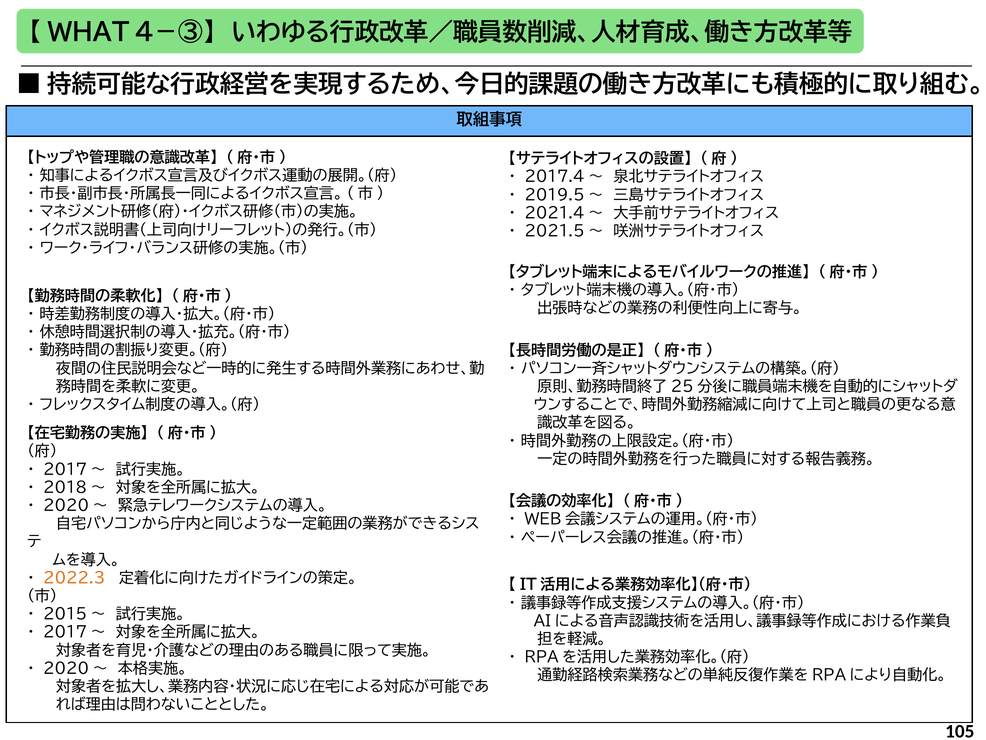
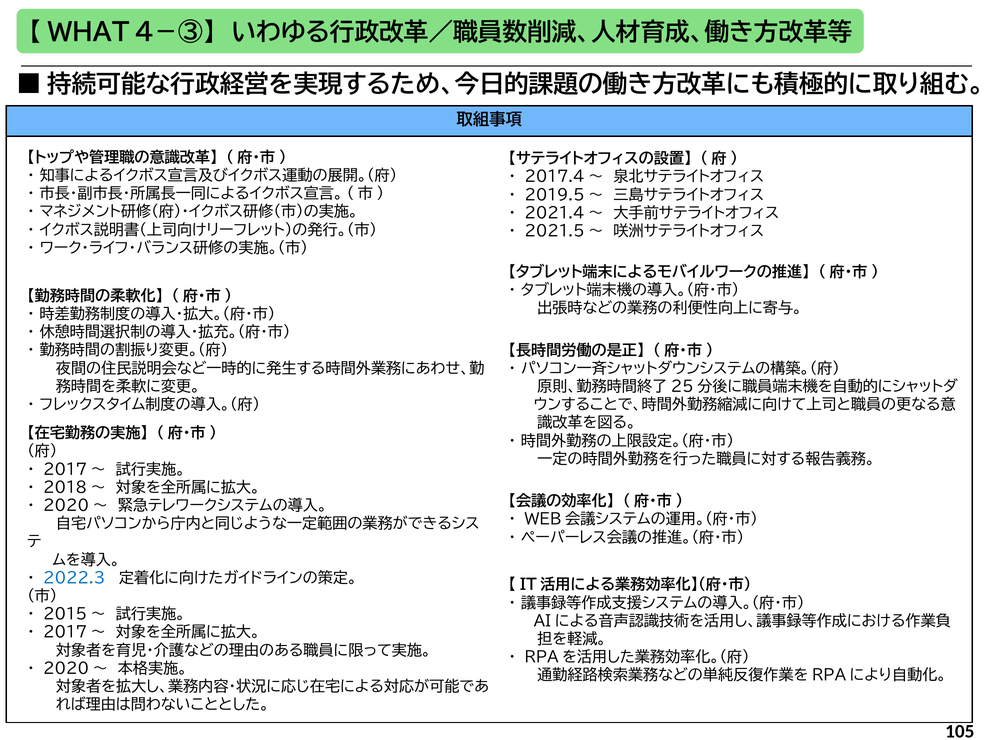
2022.3 colour: orange -> blue (74, 578)
